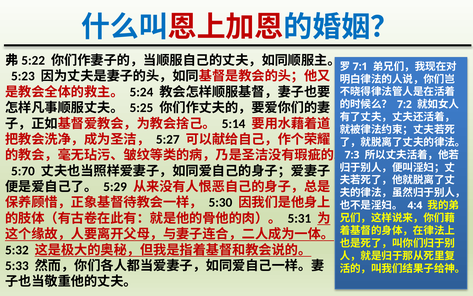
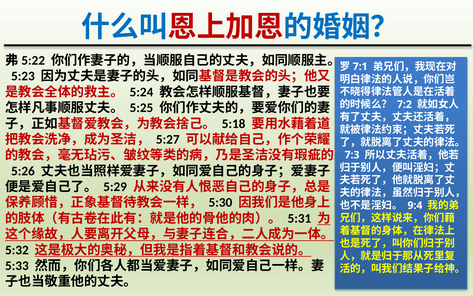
5:14: 5:14 -> 5:18 (234, 124)
5:70: 5:70 -> 5:26 (23, 171)
4:4: 4:4 -> 9:4 (415, 205)
